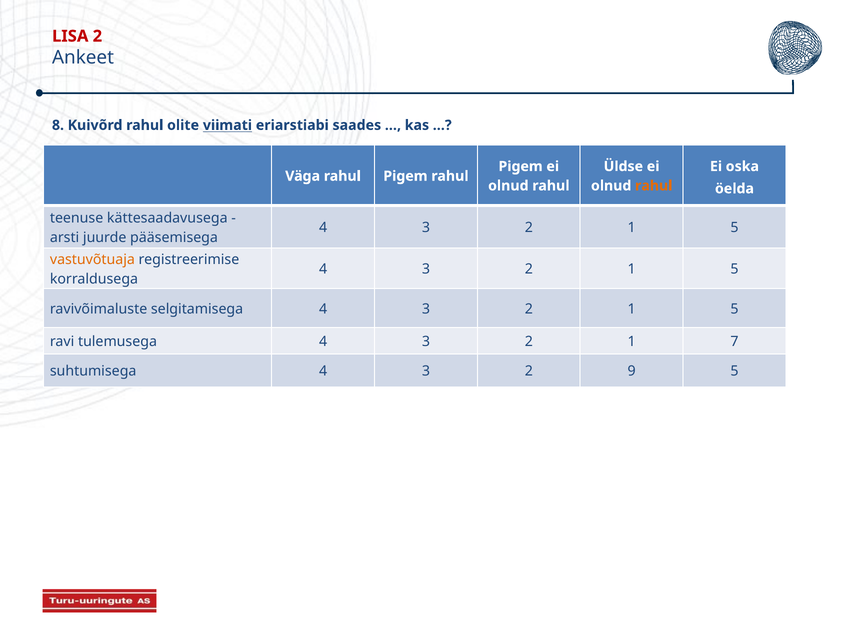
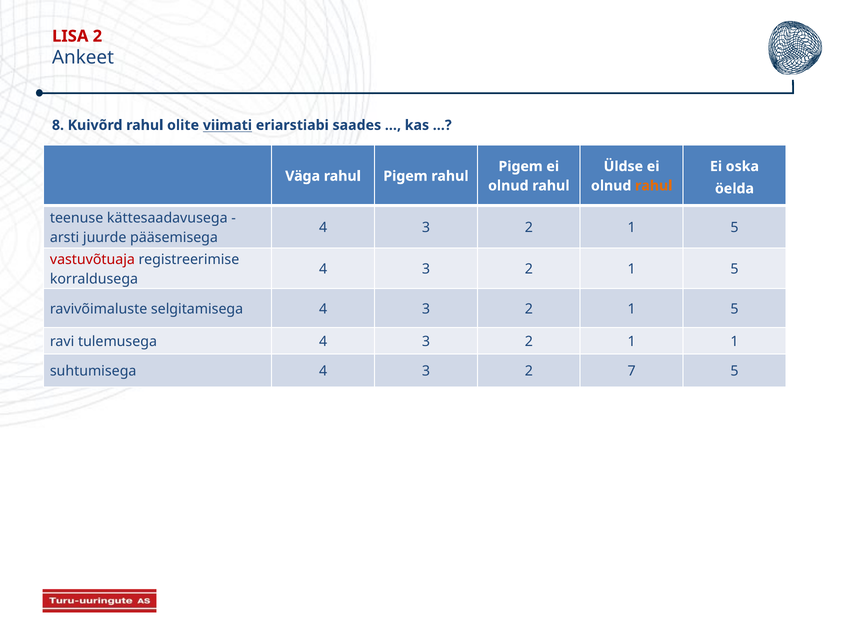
vastuvõtuaja colour: orange -> red (92, 260)
1 7: 7 -> 1 (734, 342)
9: 9 -> 7 (632, 371)
